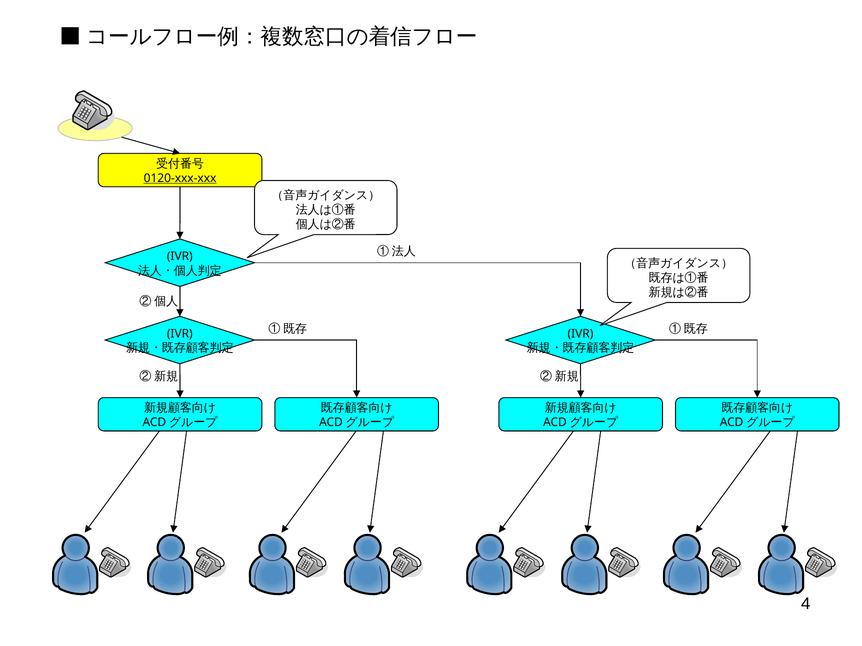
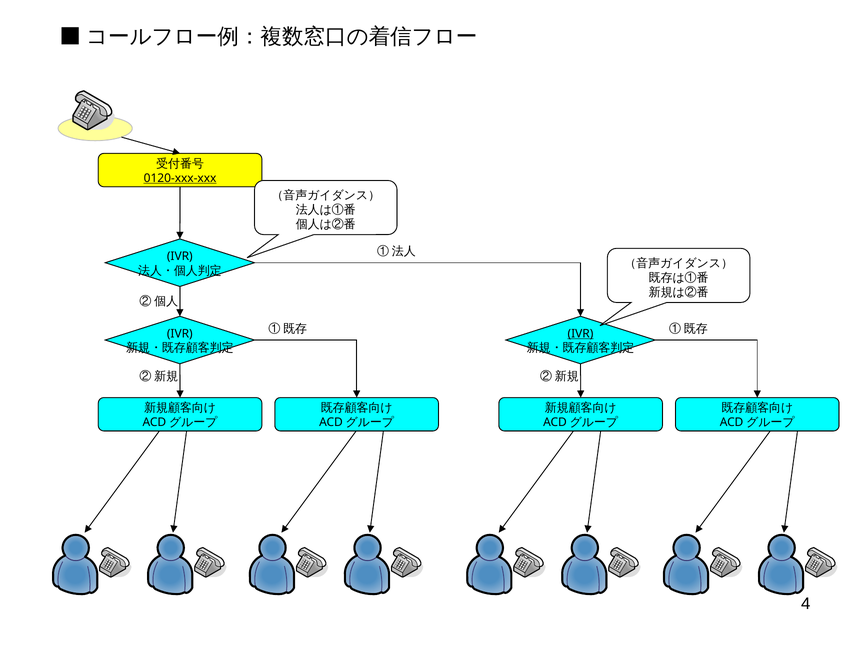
IVR underline: none -> present (580, 334)
